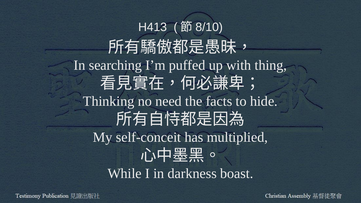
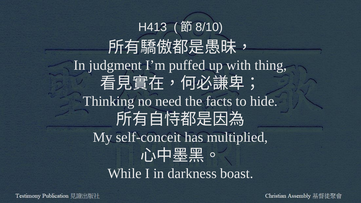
searching: searching -> judgment (115, 65)
